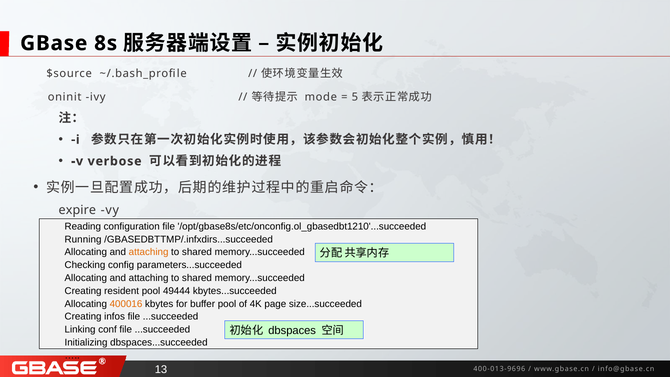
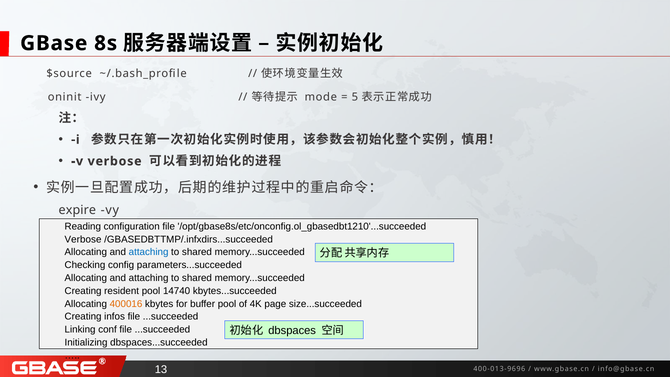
Running: Running -> Verbose (83, 239)
attaching colour: orange -> blue (149, 252)
49444: 49444 -> 14740 (177, 291)
